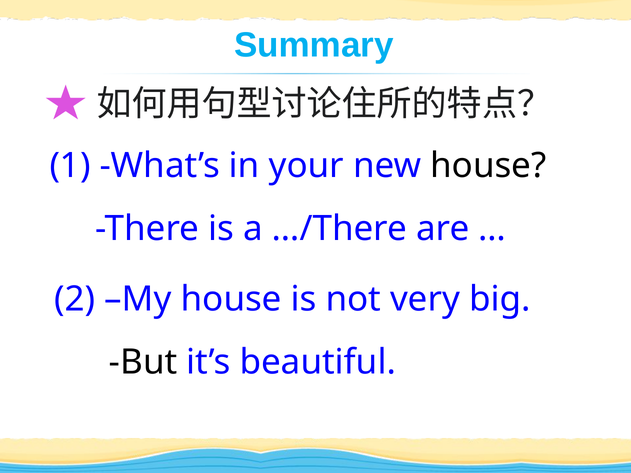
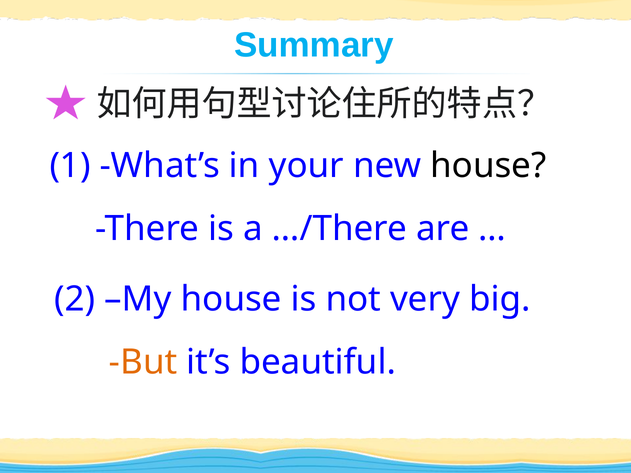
But colour: black -> orange (143, 363)
